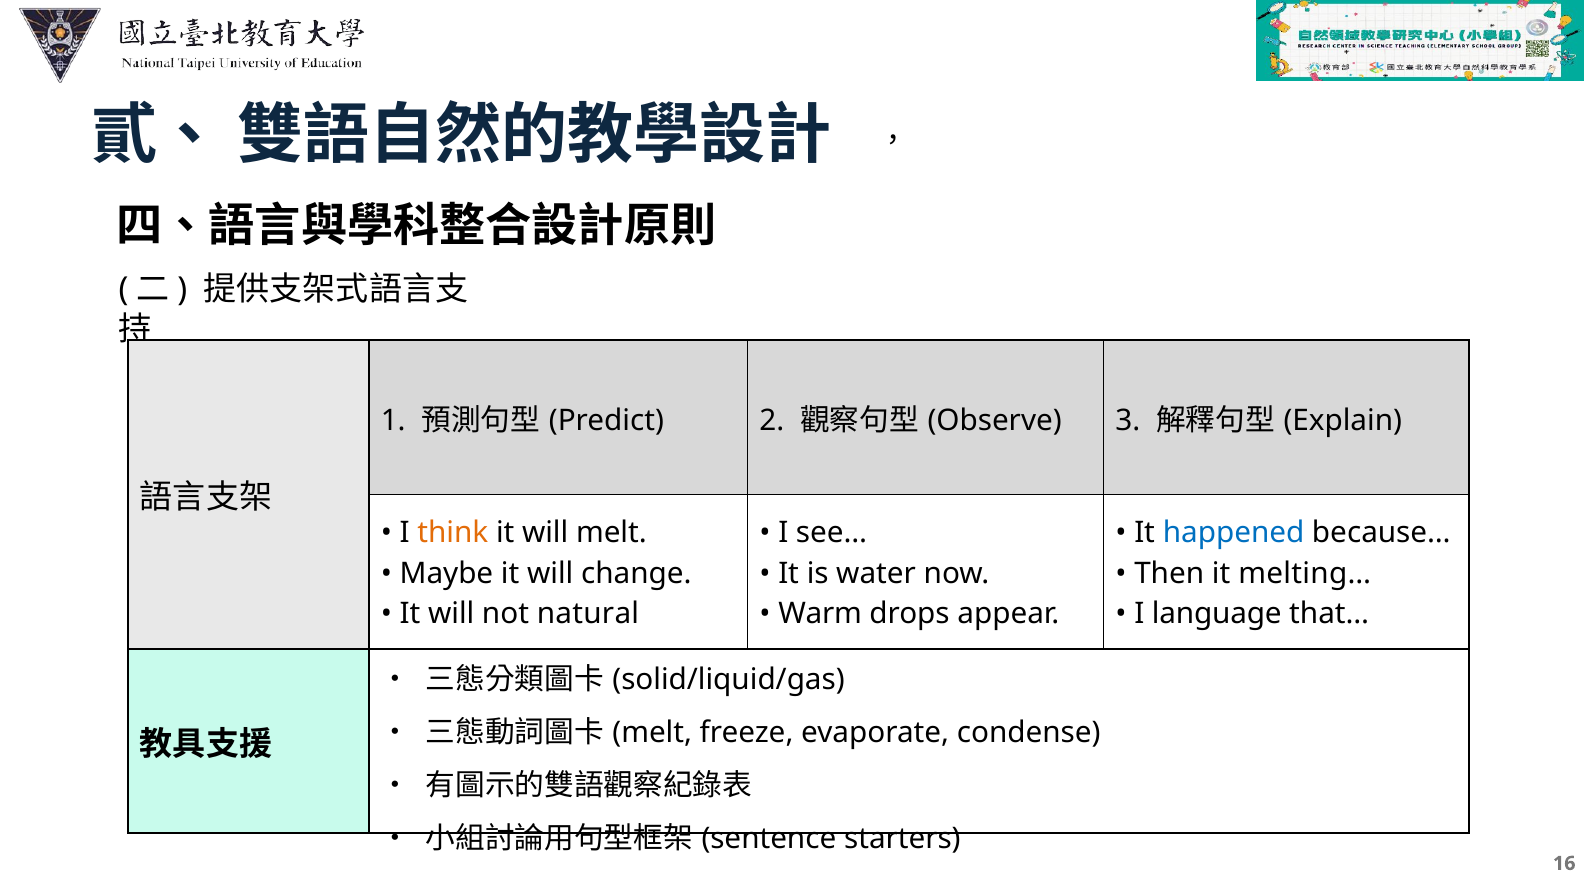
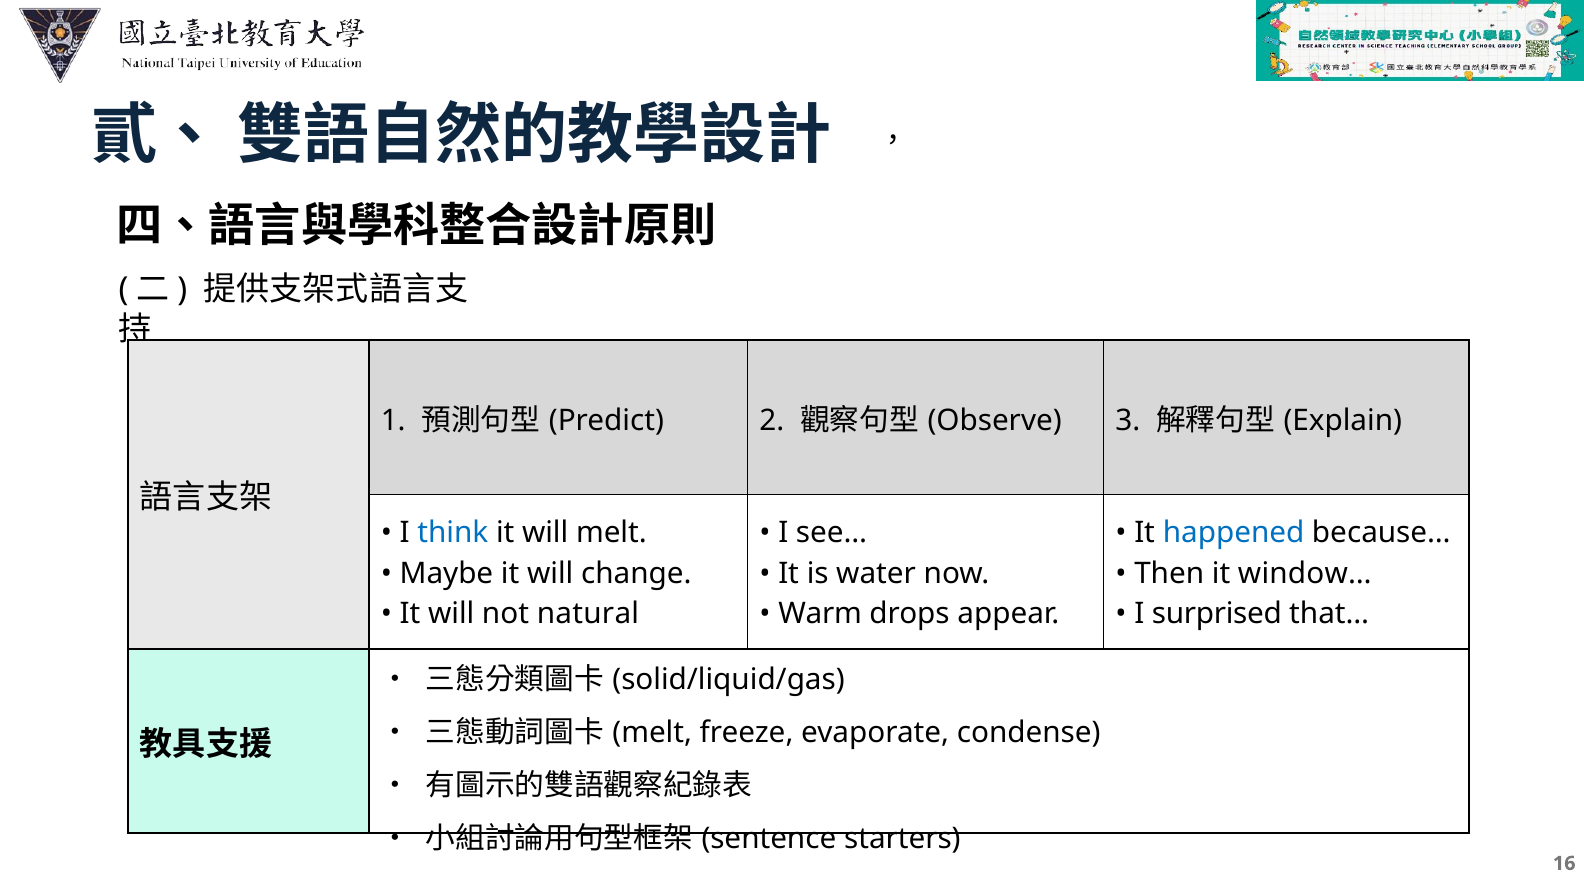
think colour: orange -> blue (453, 533)
melting…: melting… -> window… (1305, 573)
language: language -> surprised (1217, 614)
